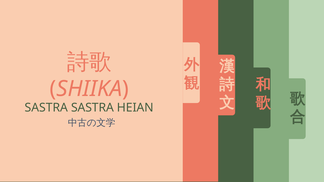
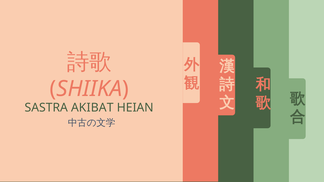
SASTRA SASTRA: SASTRA -> AKIBAT (92, 108)
